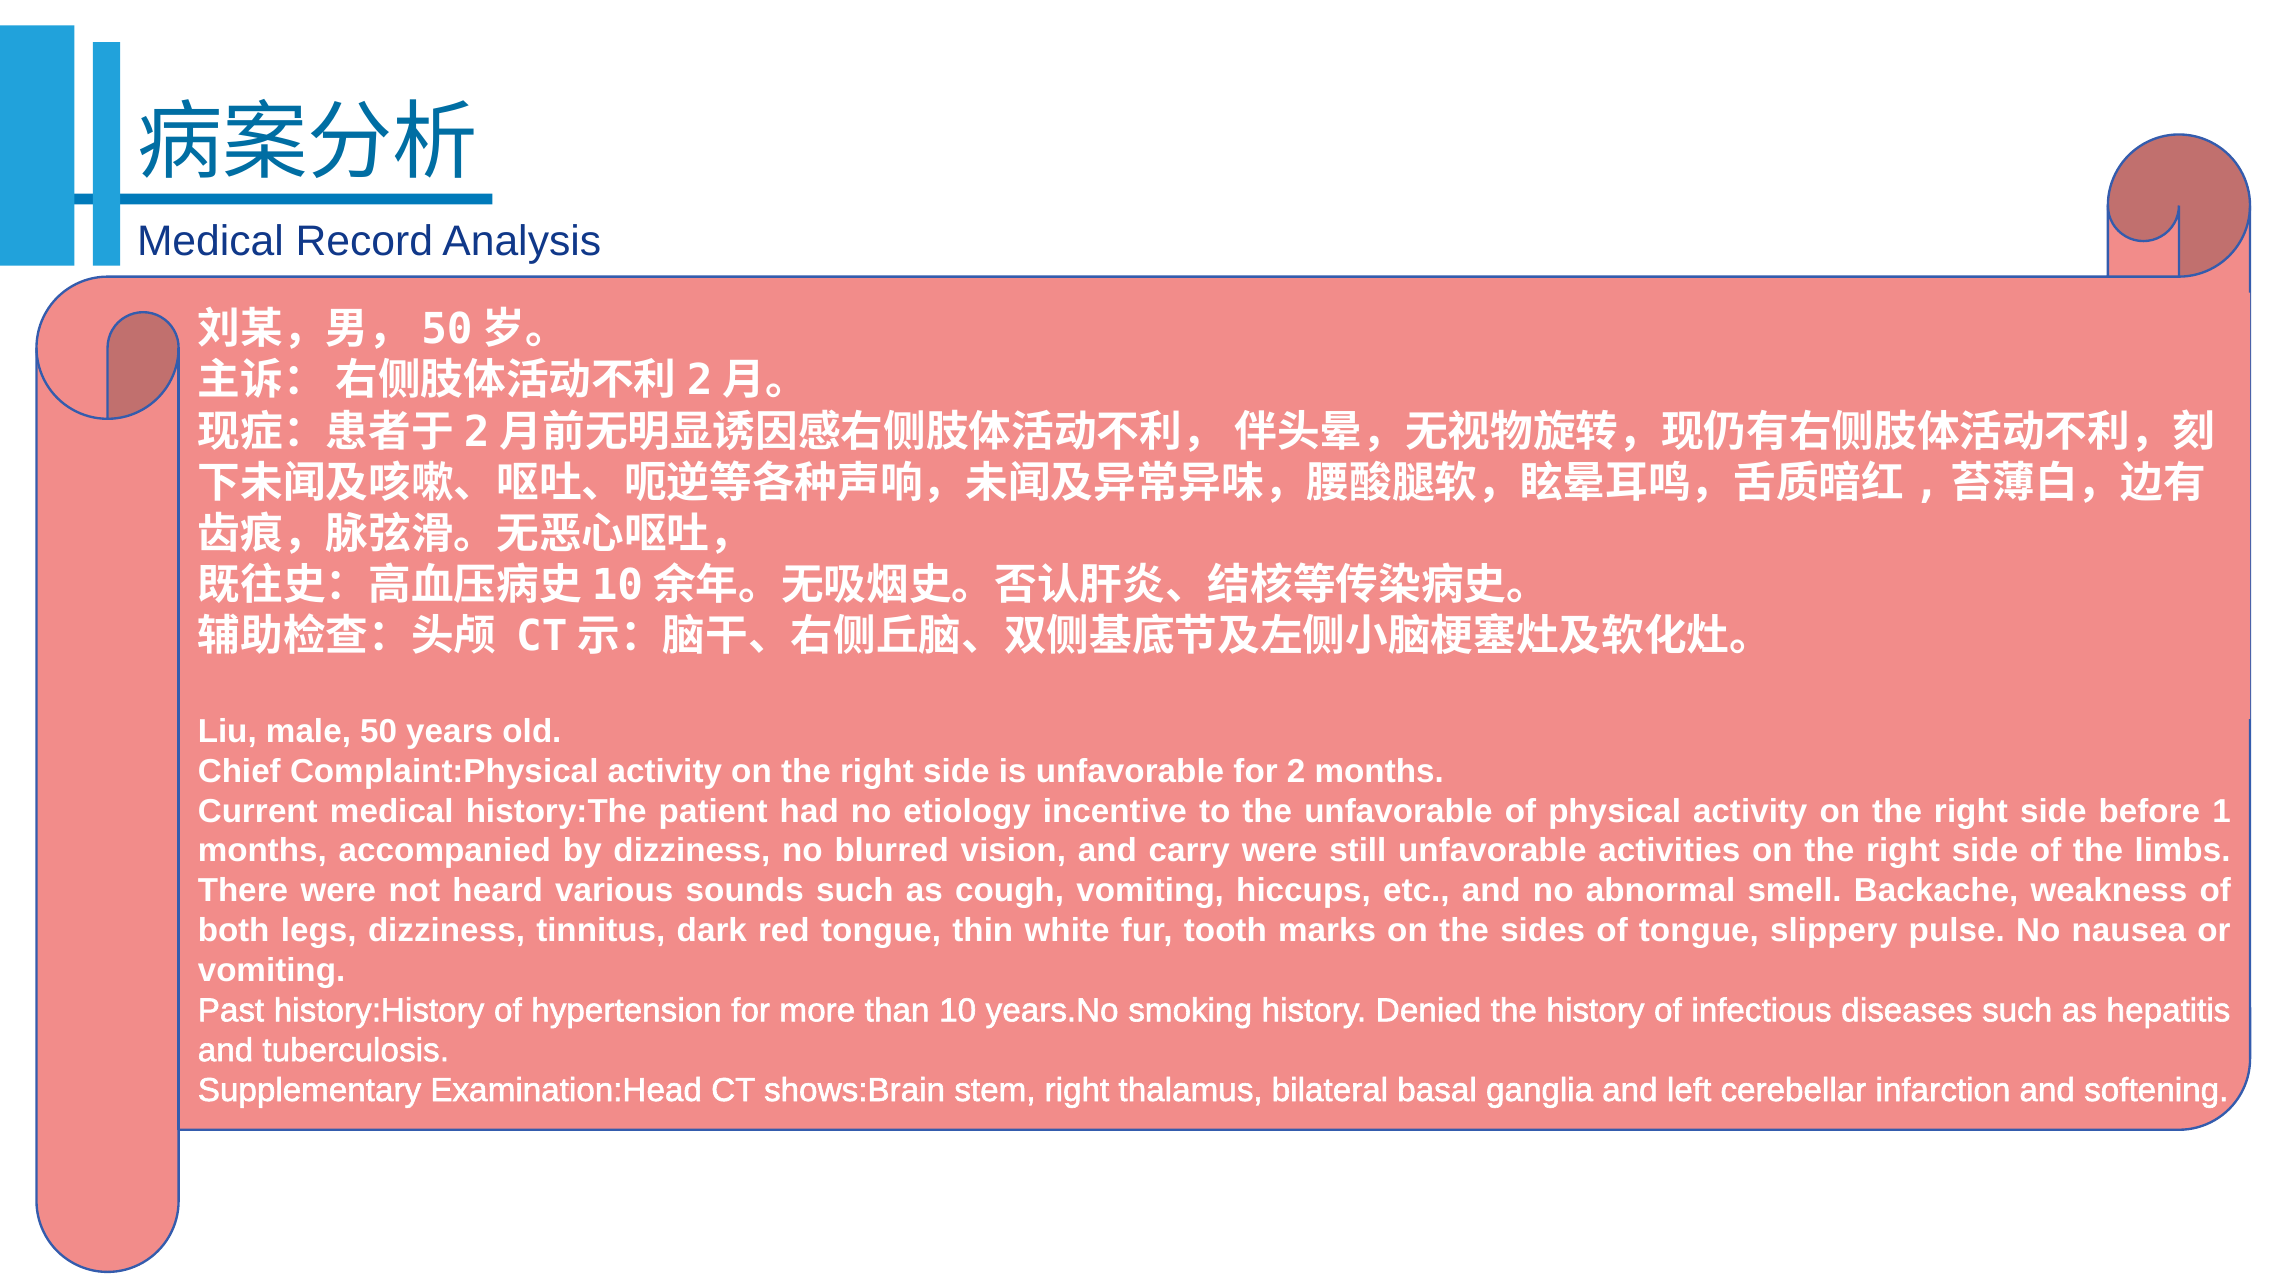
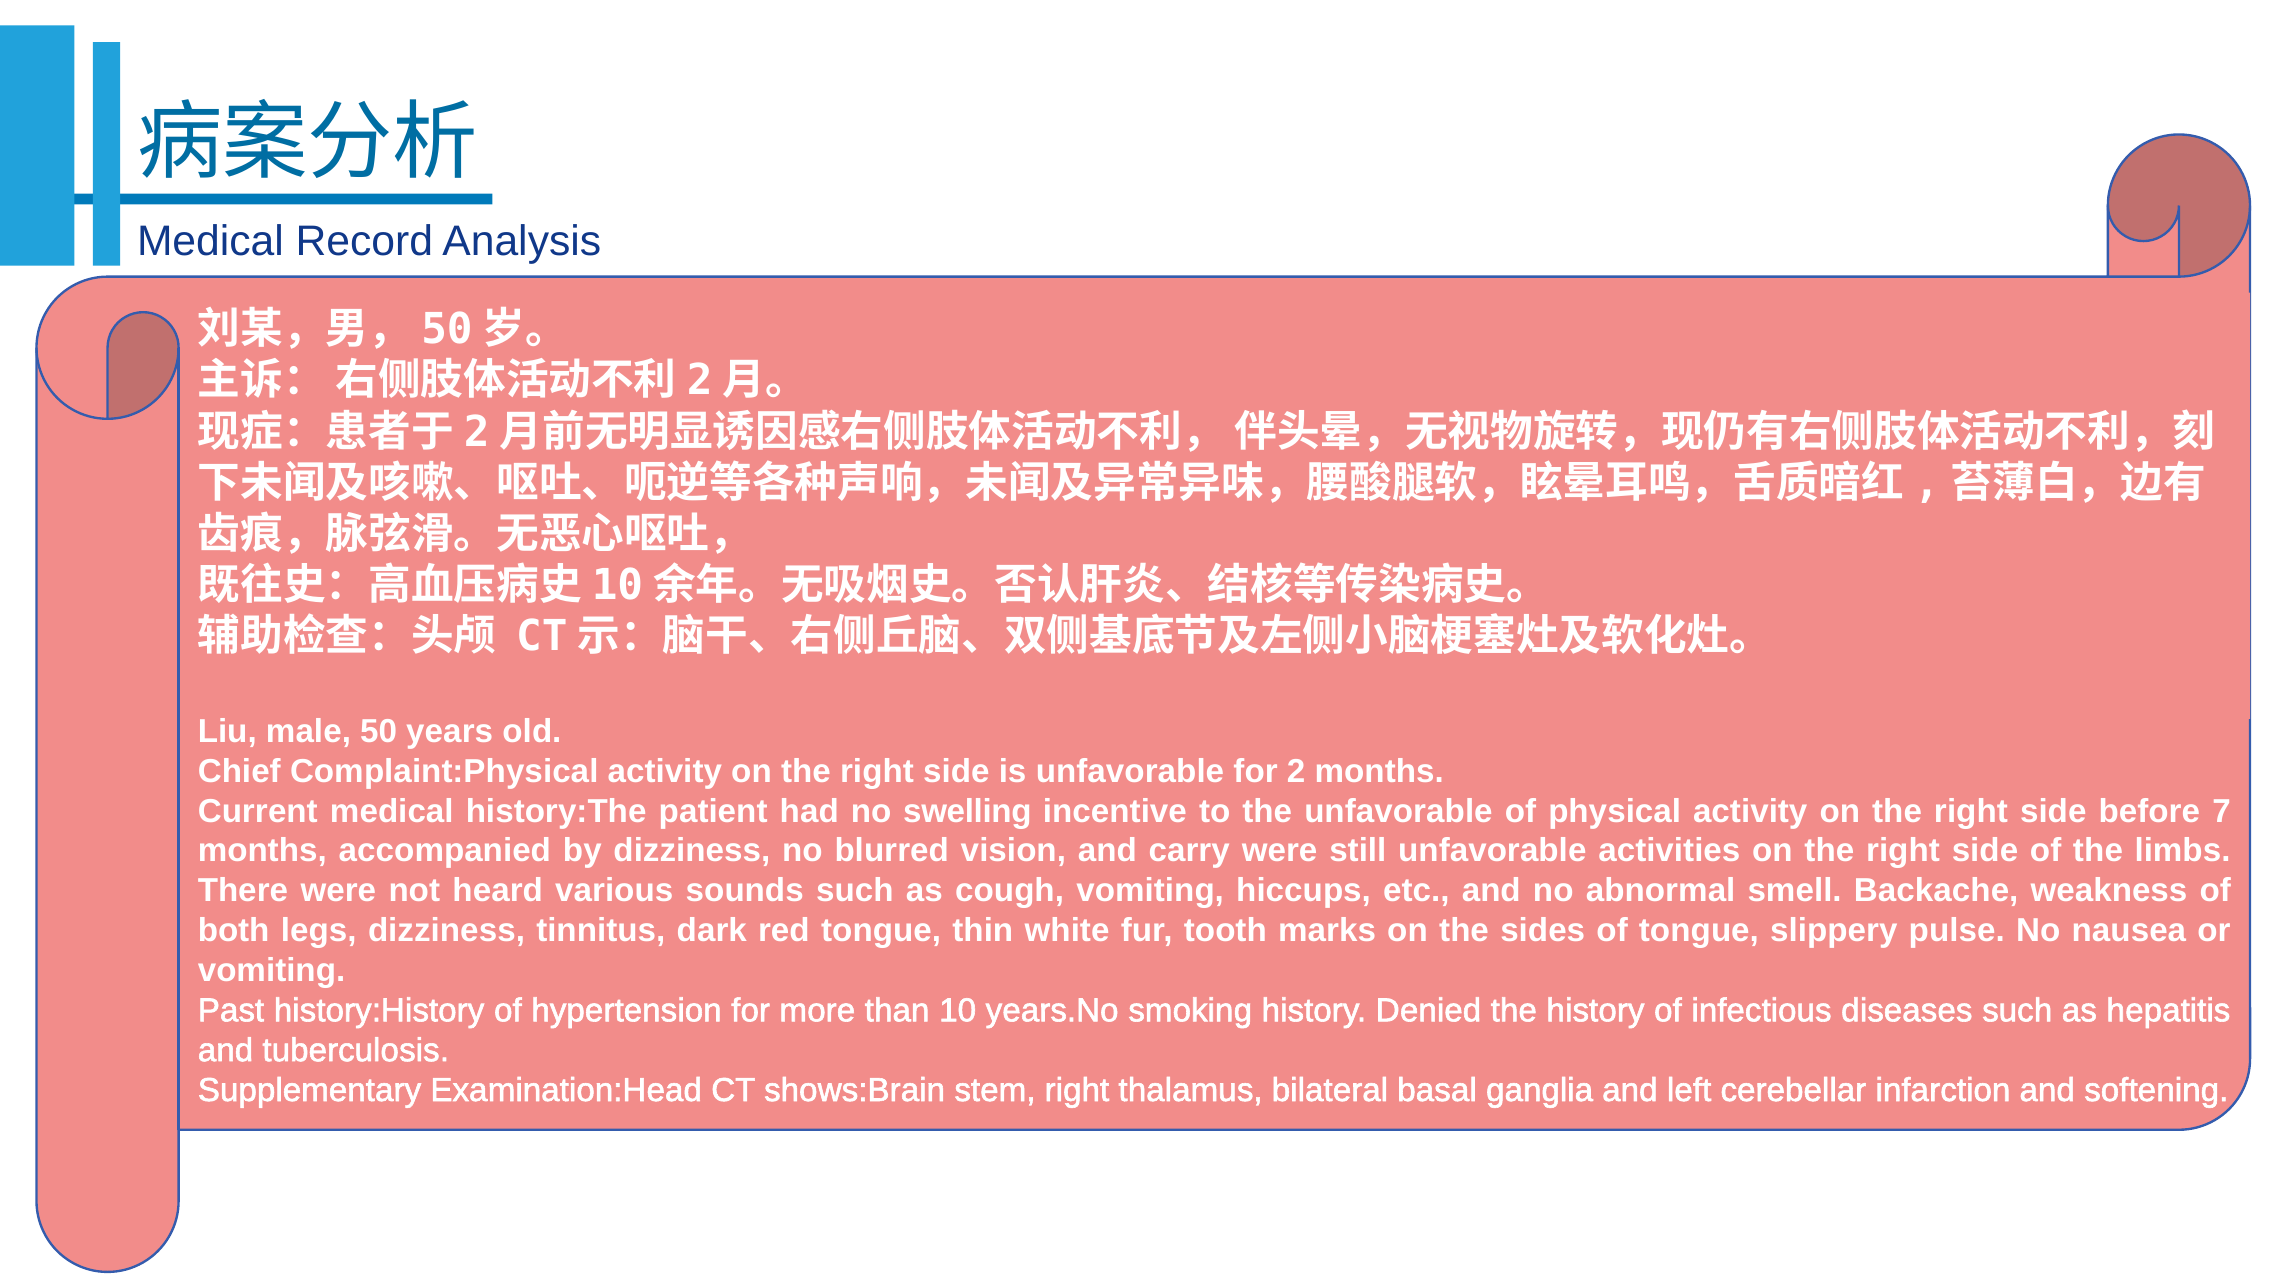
etiology: etiology -> swelling (967, 811)
1: 1 -> 7 (2222, 811)
